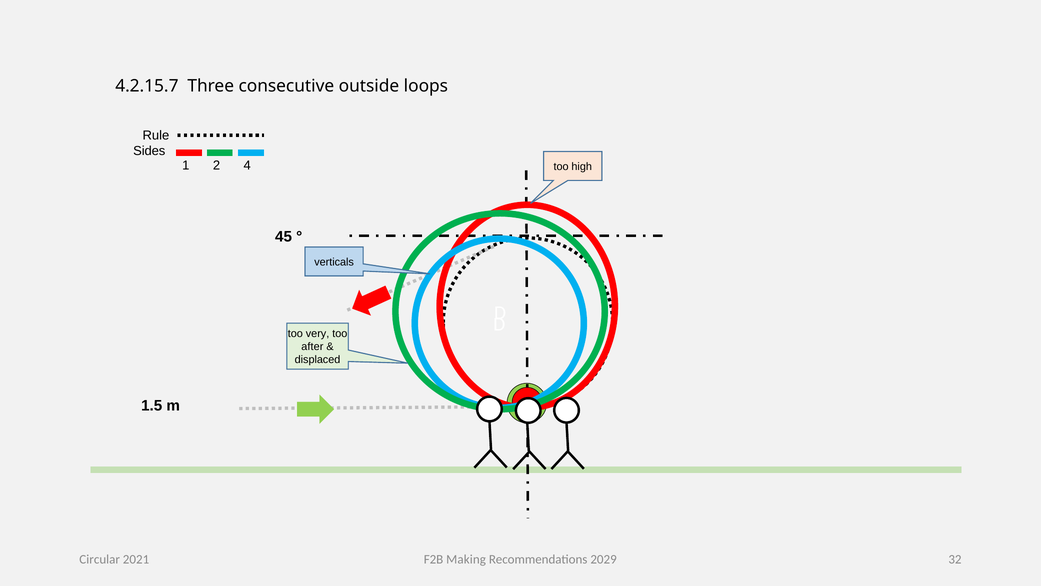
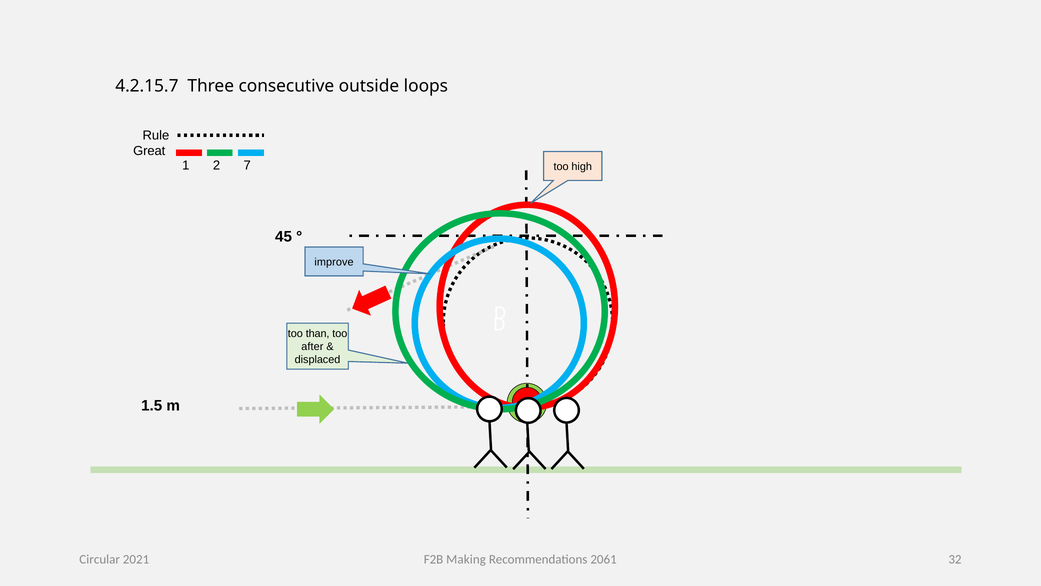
Sides: Sides -> Great (149, 151)
4: 4 -> 7 (247, 165)
verticals: verticals -> improve (334, 262)
very: very -> than (318, 333)
2029: 2029 -> 2061 (604, 559)
